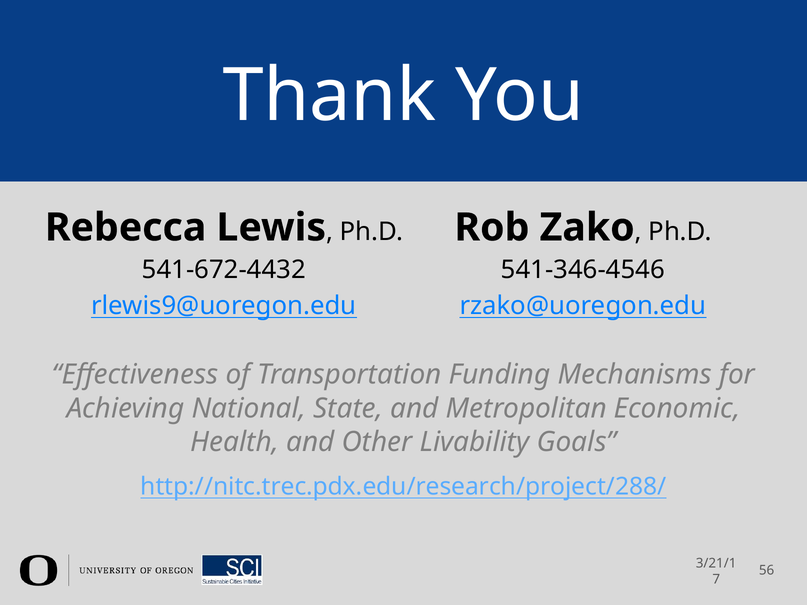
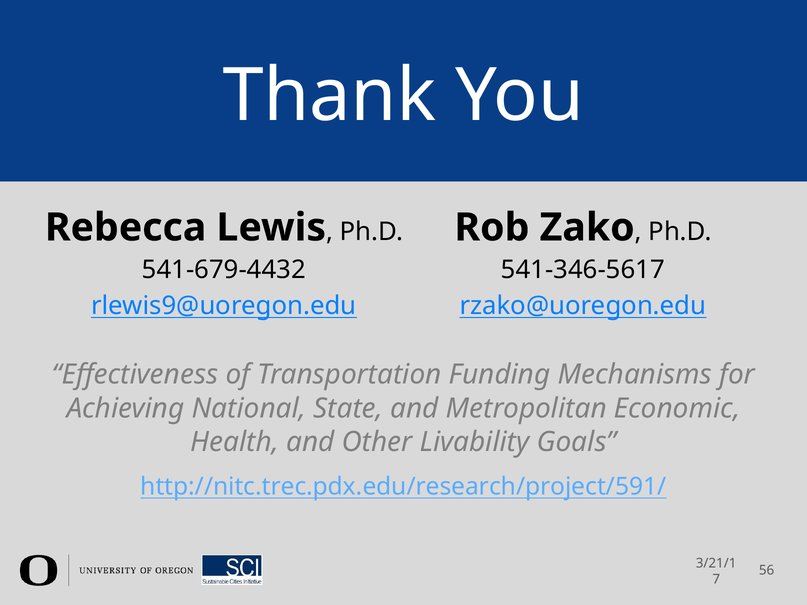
541-672-4432: 541-672-4432 -> 541-679-4432 (224, 270)
541-346-4546: 541-346-4546 -> 541-346-5617 (583, 270)
http://nitc.trec.pdx.edu/research/project/288/: http://nitc.trec.pdx.edu/research/project/288/ -> http://nitc.trec.pdx.edu/research/project/591/ (403, 487)
